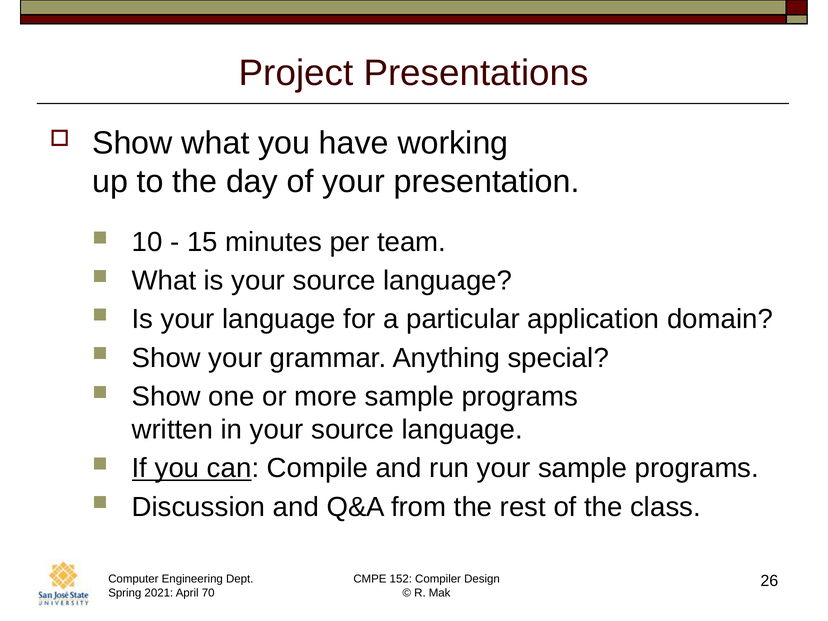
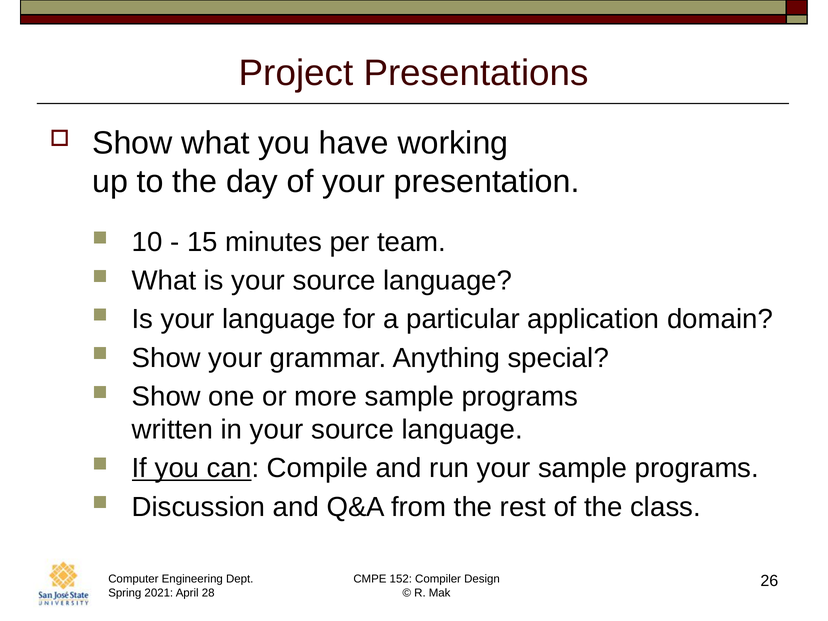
70: 70 -> 28 (208, 593)
